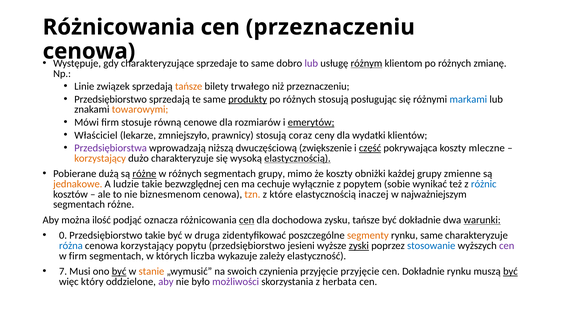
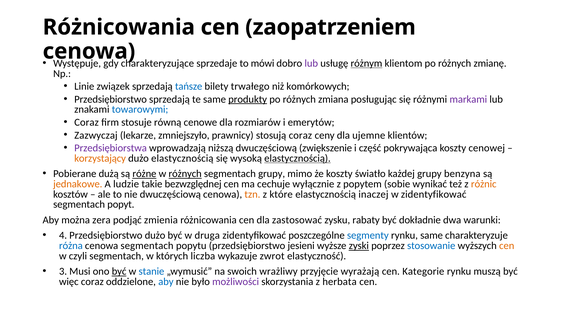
cen przeznaczeniu: przeznaczeniu -> zaopatrzeniem (331, 27)
to same: same -> mówi (263, 63)
tańsze colour: orange -> blue (189, 86)
niż przeznaczeniu: przeznaczeniu -> komórkowych (318, 86)
różnych stosują: stosują -> zmiana (333, 99)
markami colour: blue -> purple (468, 99)
towarowymi colour: orange -> blue (140, 110)
Mówi: Mówi -> Coraz (87, 122)
emerytów underline: present -> none (311, 122)
Właściciel: Właściciel -> Zazwyczaj (96, 135)
wydatki: wydatki -> ujemne (369, 135)
część underline: present -> none (370, 148)
mleczne: mleczne -> cenowej (487, 148)
dużo charakteryzuje: charakteryzuje -> elastycznością (182, 158)
różnych underline: none -> present (185, 174)
obniżki: obniżki -> światło (370, 174)
zmienne: zmienne -> benzyna (462, 174)
różnic colour: blue -> orange (484, 184)
nie biznesmenom: biznesmenom -> dwuczęściową (170, 194)
w najważniejszym: najważniejszym -> zidentyfikować (434, 194)
segmentach różne: różne -> popyt (121, 205)
ilość: ilość -> zera (101, 220)
oznacza: oznacza -> zmienia (161, 220)
cen underline: present -> none (247, 220)
dochodowa: dochodowa -> zastosować (297, 220)
zysku tańsze: tańsze -> rabaty (366, 220)
warunki underline: present -> none (482, 220)
0: 0 -> 4 (63, 236)
Przedsiębiorstwo takie: takie -> dużo (155, 236)
segmenty colour: orange -> blue (368, 236)
cenowa korzystający: korzystający -> segmentach (147, 246)
cen colour: purple -> orange (507, 246)
w firm: firm -> czyli (78, 256)
zależy: zależy -> zwrot (272, 256)
7: 7 -> 3 (63, 272)
stanie colour: orange -> blue (151, 272)
czynienia: czynienia -> wrażliwy (279, 272)
przyjęcie przyjęcie: przyjęcie -> wyrażają (360, 272)
cen Dokładnie: Dokładnie -> Kategorie (423, 272)
być underline: present -> none (510, 272)
więc który: który -> coraz (92, 282)
aby colour: purple -> blue (166, 282)
